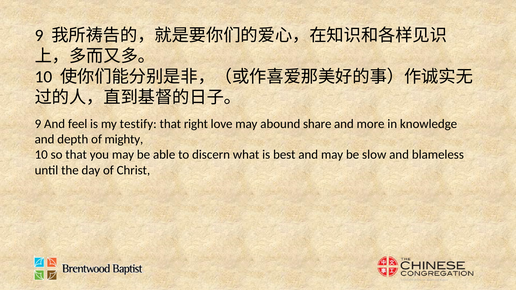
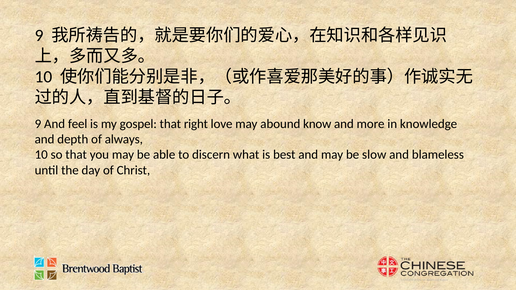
testify: testify -> gospel (138, 124)
share: share -> know (317, 124)
mighty: mighty -> always (124, 139)
